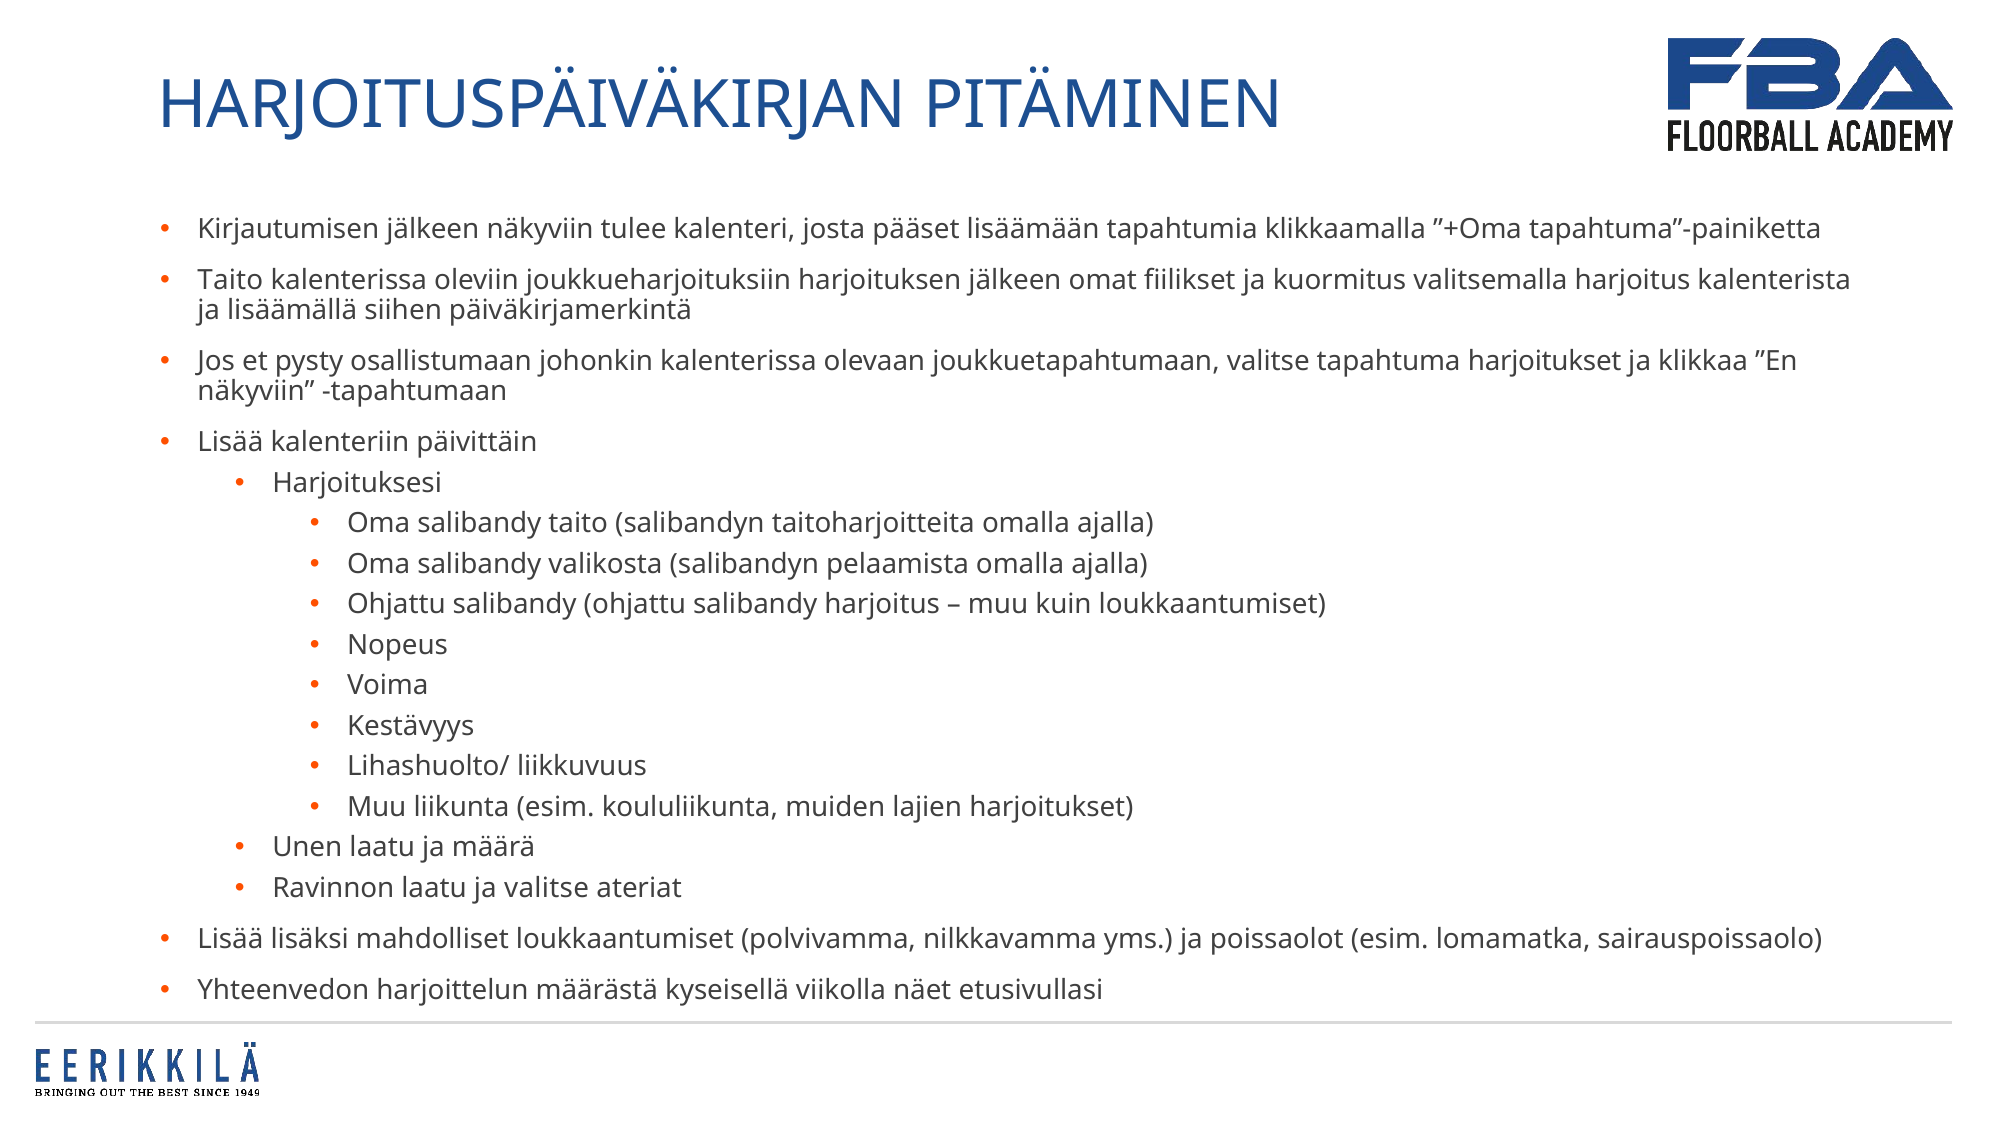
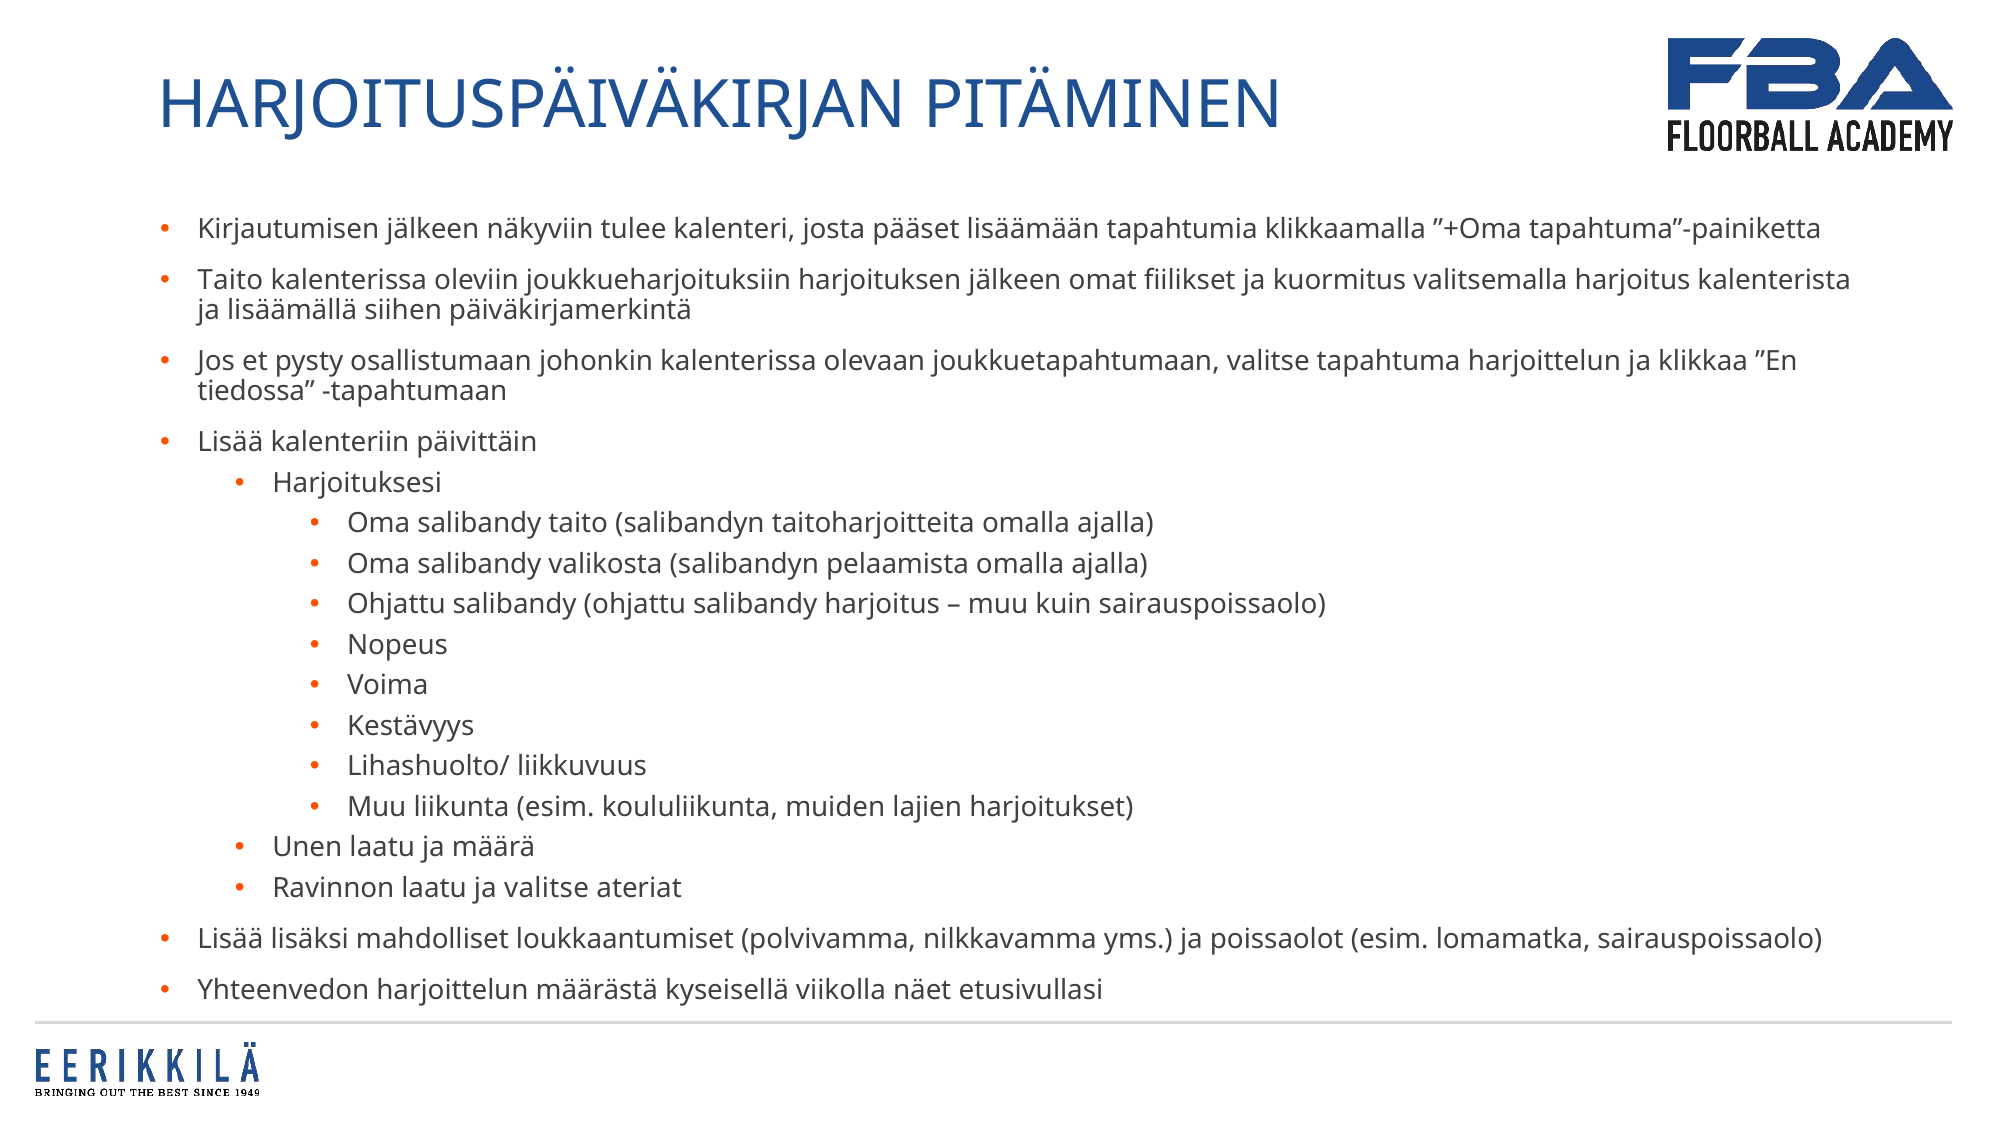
tapahtuma harjoitukset: harjoitukset -> harjoittelun (1545, 361)
näkyviin: näkyviin -> tiedossa (256, 392)
kuin loukkaantumiset: loukkaantumiset -> sairauspoissaolo (1212, 605)
